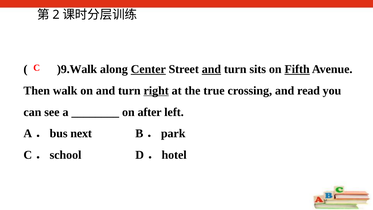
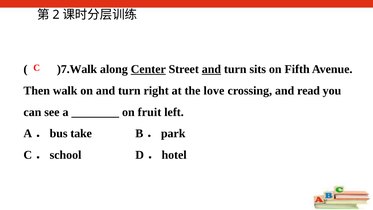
)9.Walk: )9.Walk -> )7.Walk (77, 69)
Fifth underline: present -> none (297, 69)
right underline: present -> none (156, 91)
true: true -> love (214, 91)
after: after -> fruit (149, 112)
next: next -> take (81, 133)
